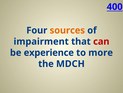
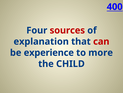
sources colour: orange -> red (67, 30)
impairment: impairment -> explanation (41, 41)
MDCH: MDCH -> CHILD (70, 63)
